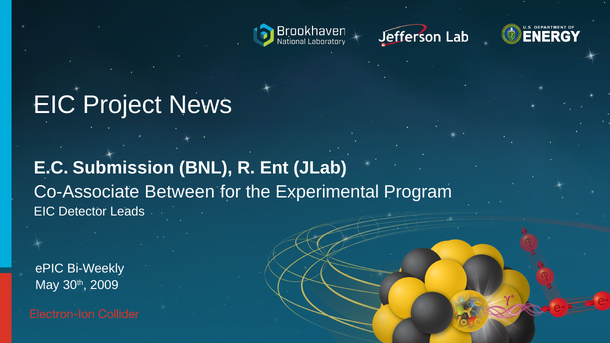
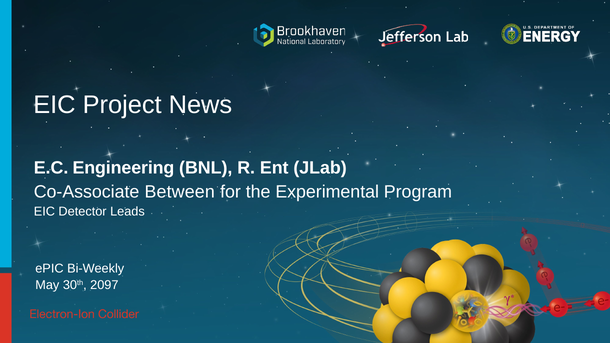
Submission: Submission -> Engineering (123, 168)
2009: 2009 -> 2097 (104, 285)
